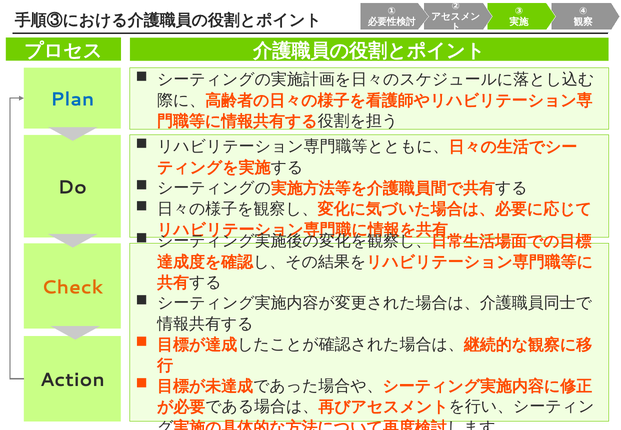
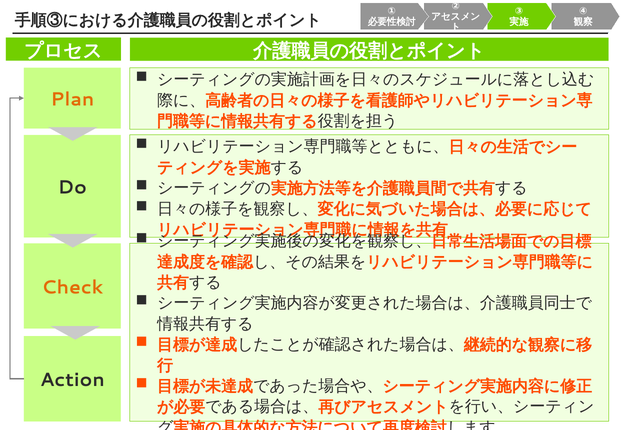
Plan colour: blue -> orange (72, 99)
